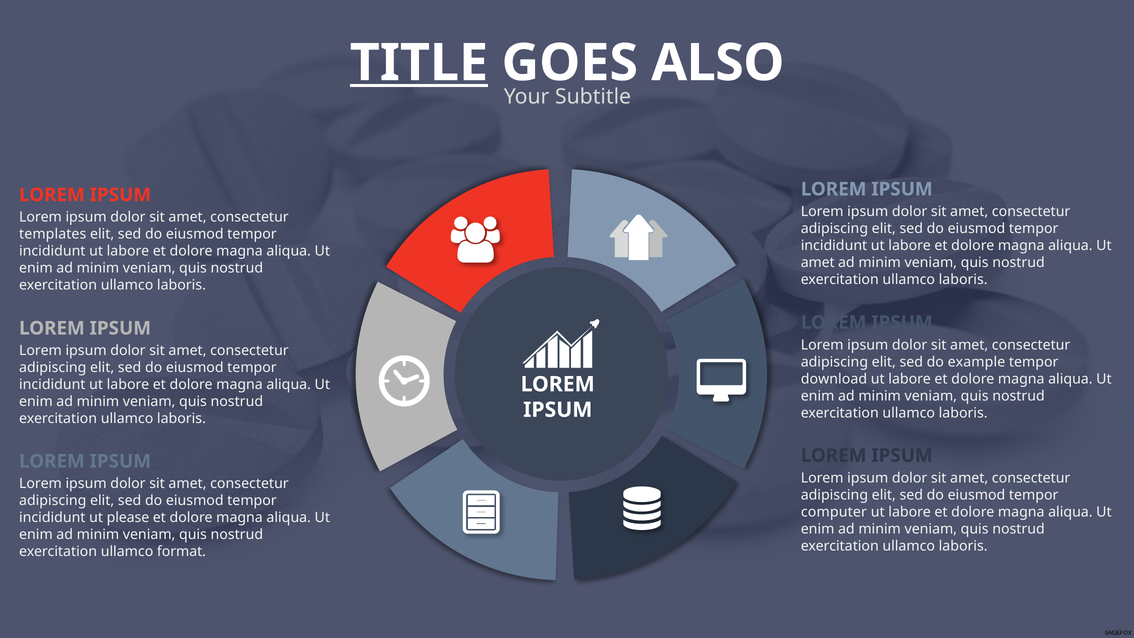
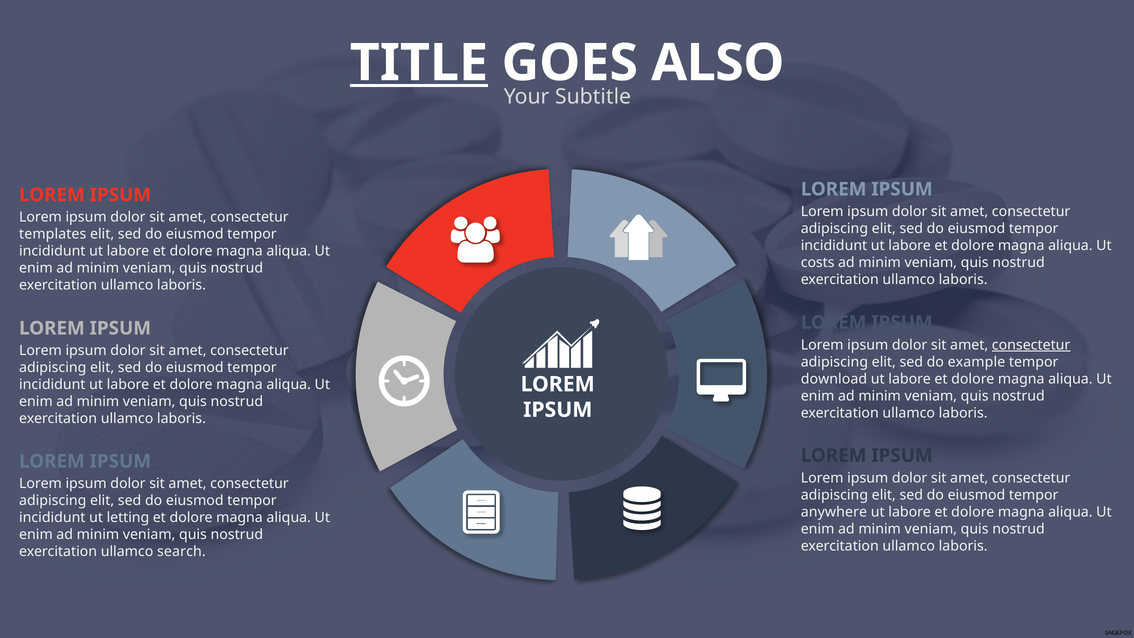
amet: amet -> costs (818, 263)
consectetur underline: none -> present (1031, 345)
computer: computer -> anywhere (834, 512)
please: please -> letting (128, 518)
format: format -> search (181, 552)
